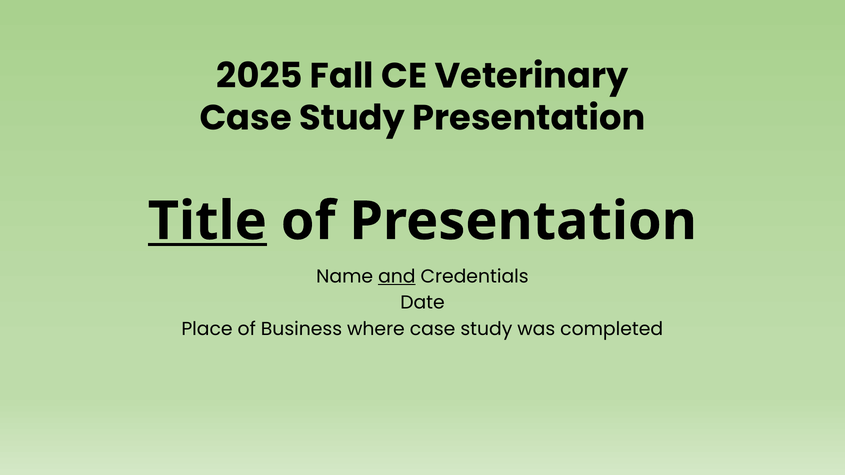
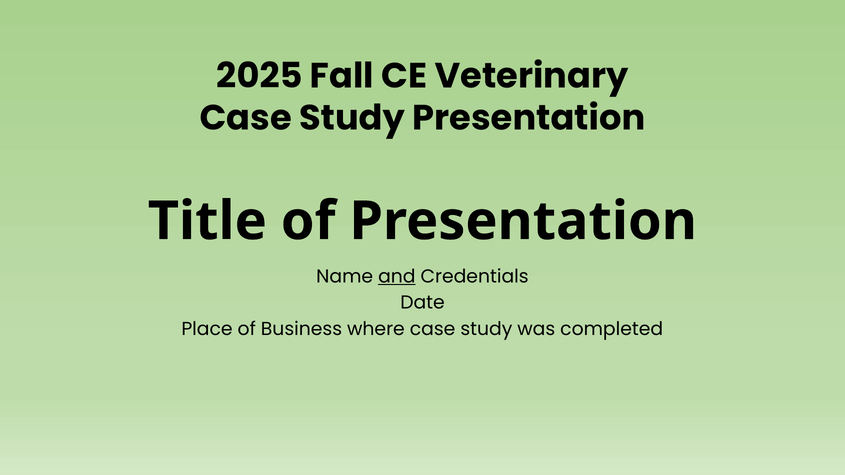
Title underline: present -> none (207, 221)
